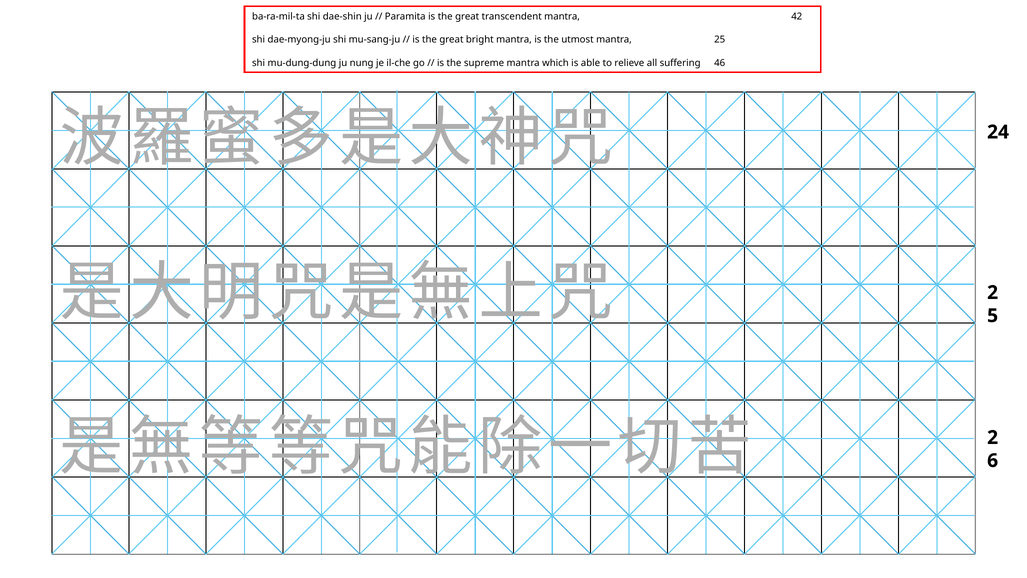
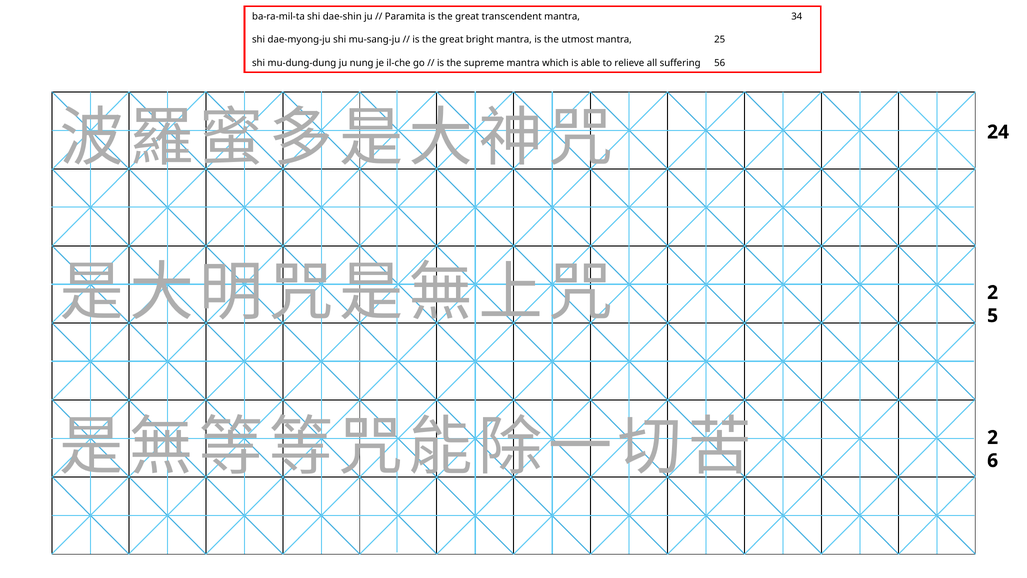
42: 42 -> 34 (797, 17)
46: 46 -> 56 (720, 63)
